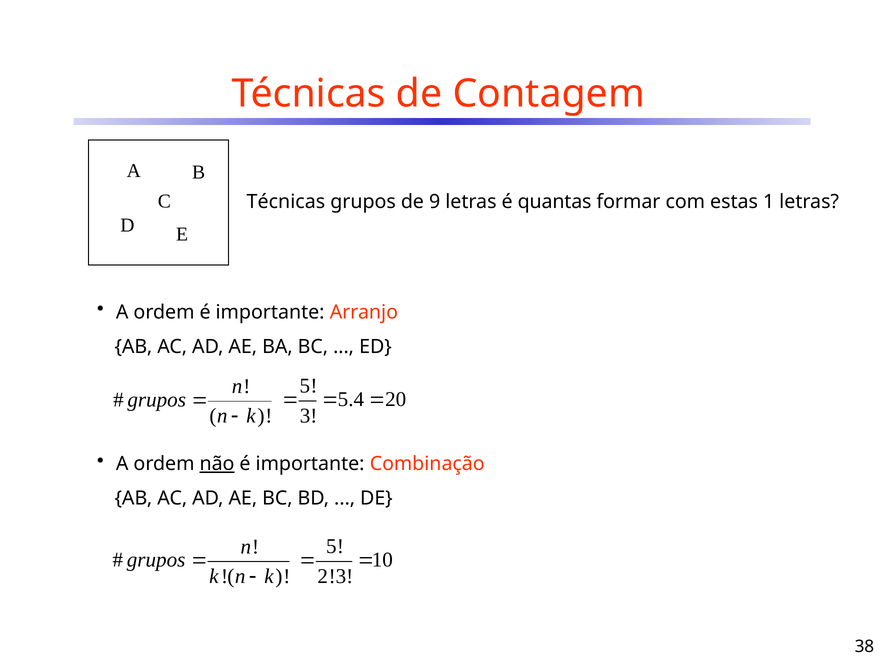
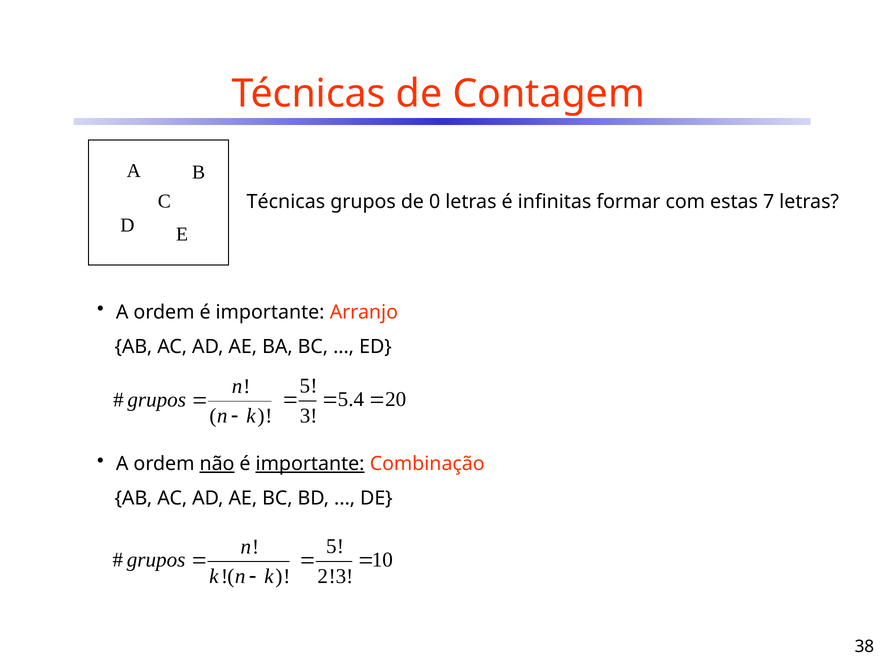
9: 9 -> 0 (435, 202)
quantas: quantas -> infinitas (555, 202)
1: 1 -> 7 (769, 202)
importante underline: none -> present (310, 464)
